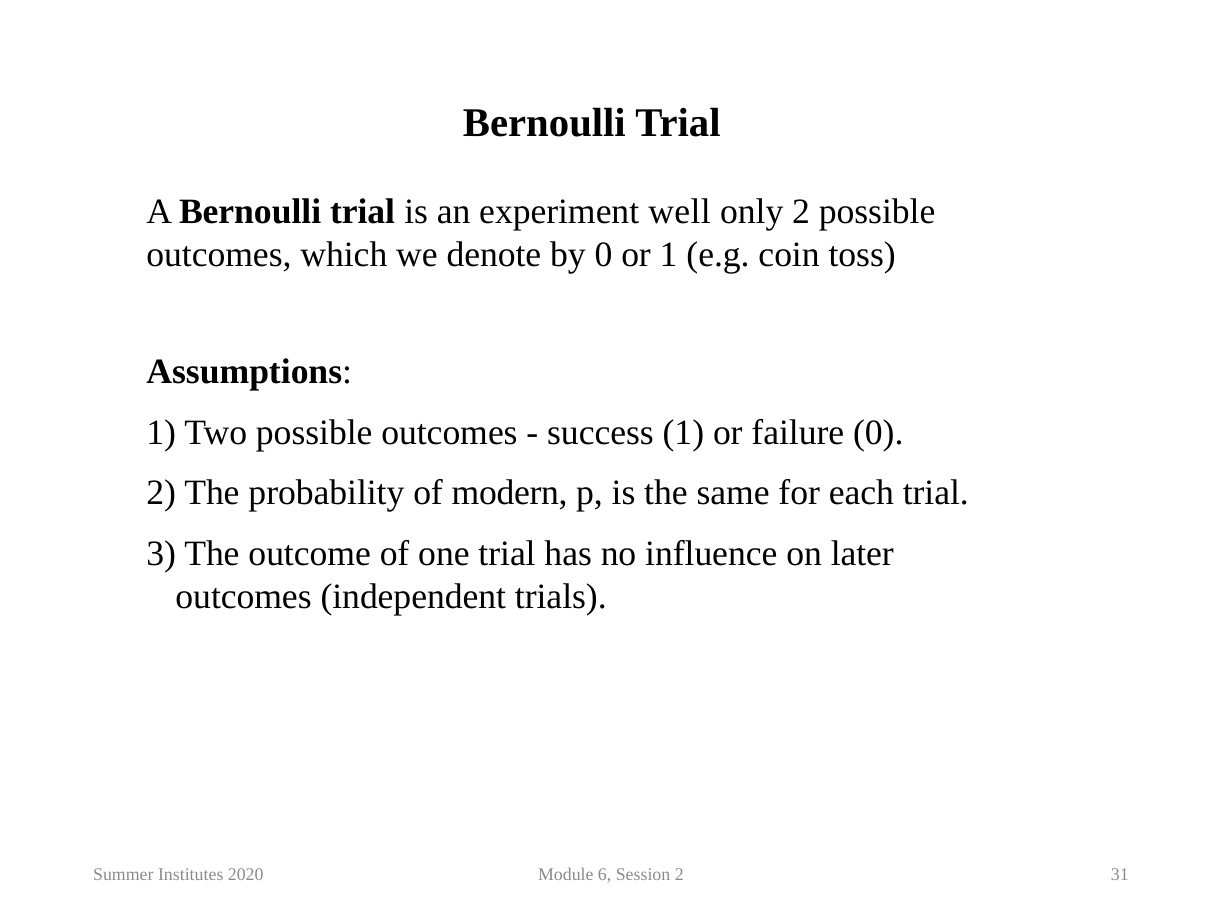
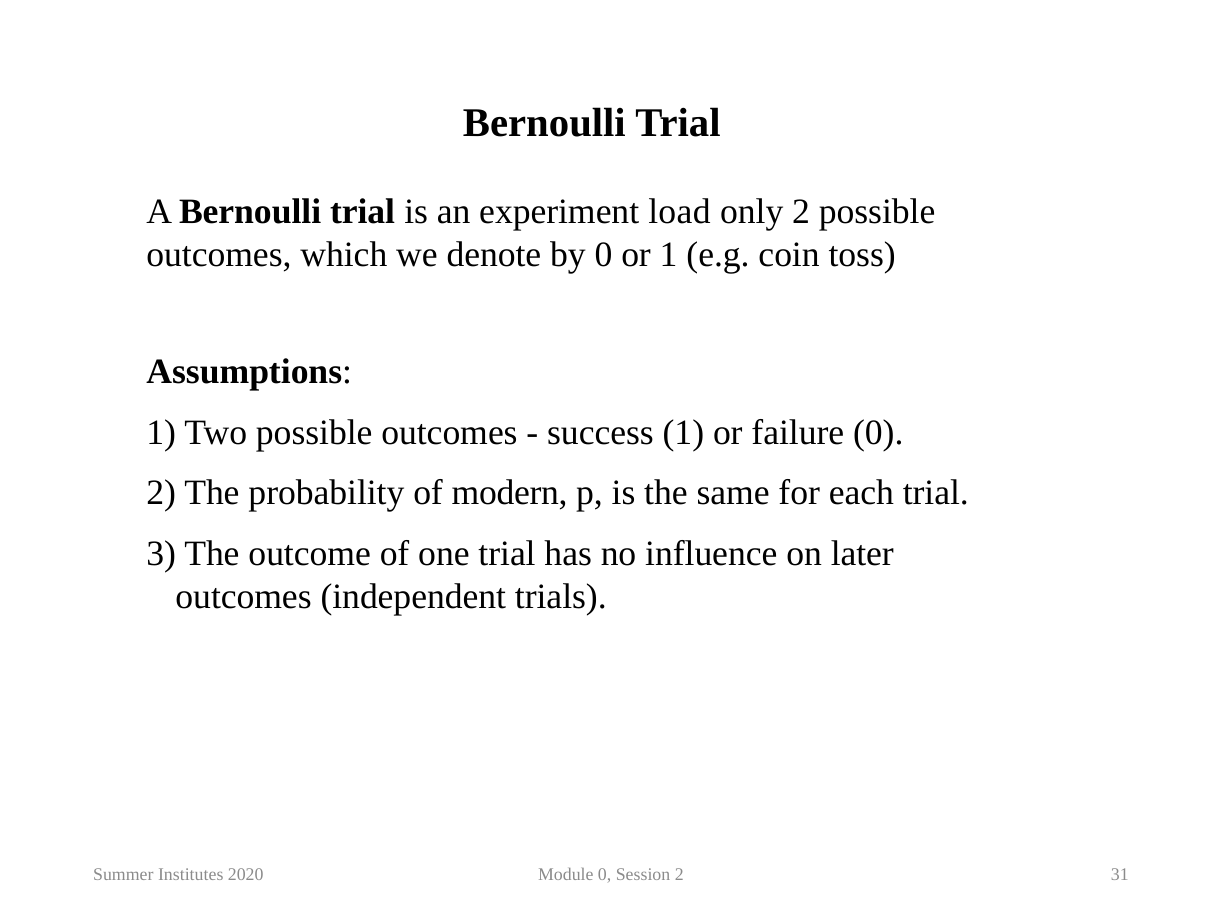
well: well -> load (679, 212)
Module 6: 6 -> 0 (605, 875)
